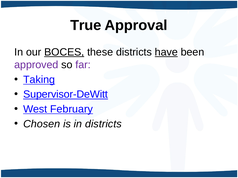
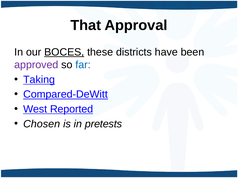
True: True -> That (86, 25)
have underline: present -> none (166, 52)
far colour: purple -> blue (83, 65)
Supervisor-DeWitt: Supervisor-DeWitt -> Compared-DeWitt (66, 95)
February: February -> Reported (72, 109)
in districts: districts -> pretests (103, 124)
